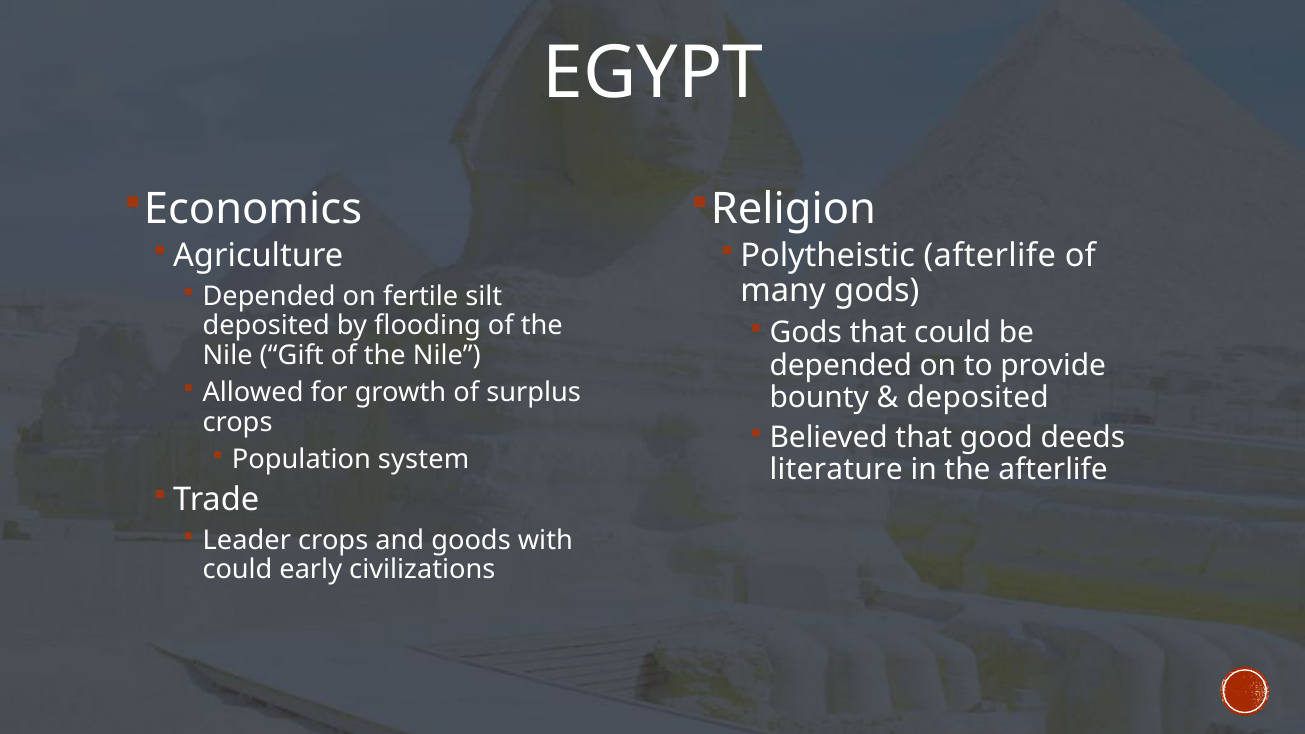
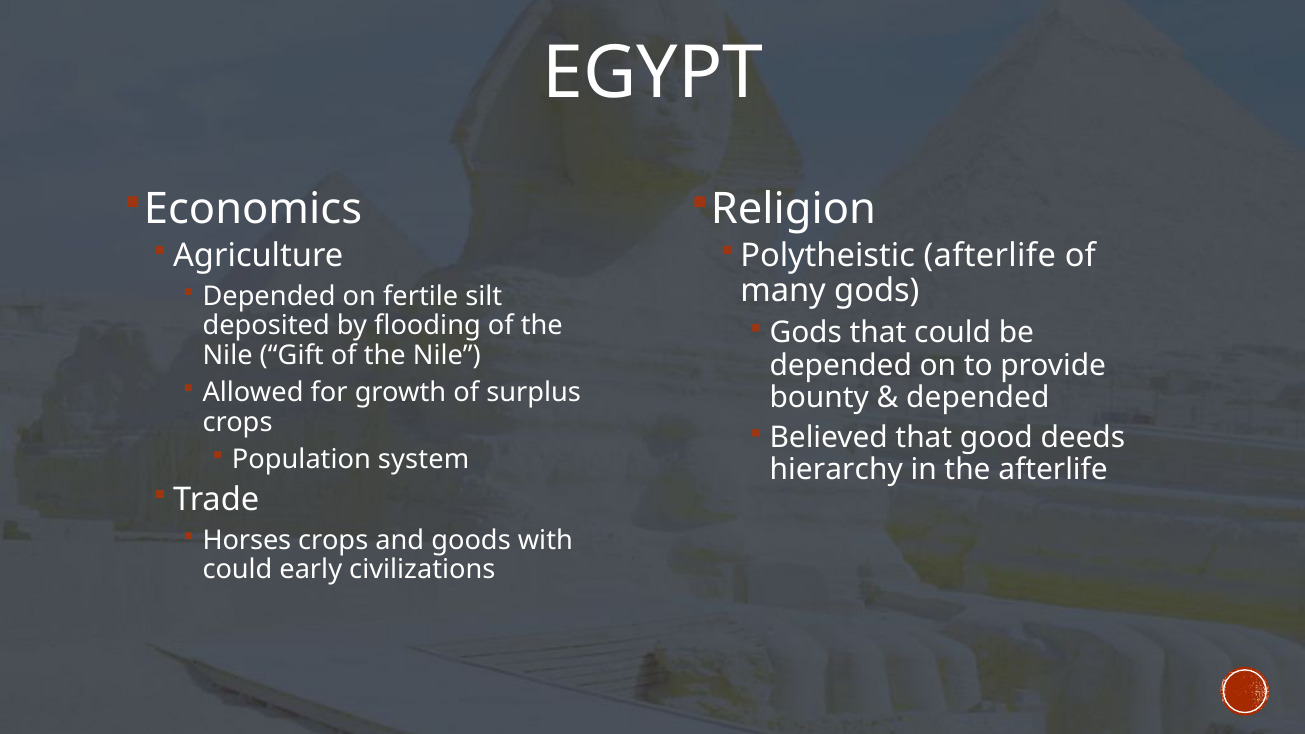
deposited: deposited -> depended (978, 397)
literature: literature -> hierarchy (836, 470)
Leader: Leader -> Horses (247, 541)
